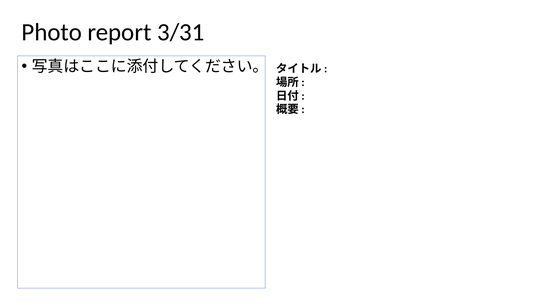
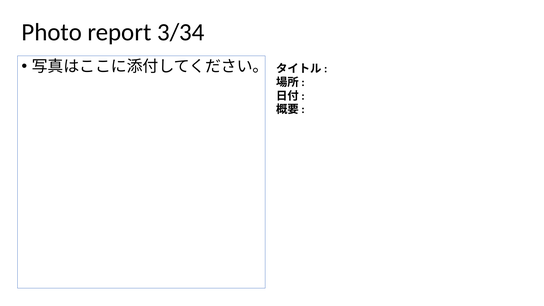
3/31: 3/31 -> 3/34 (181, 32)
